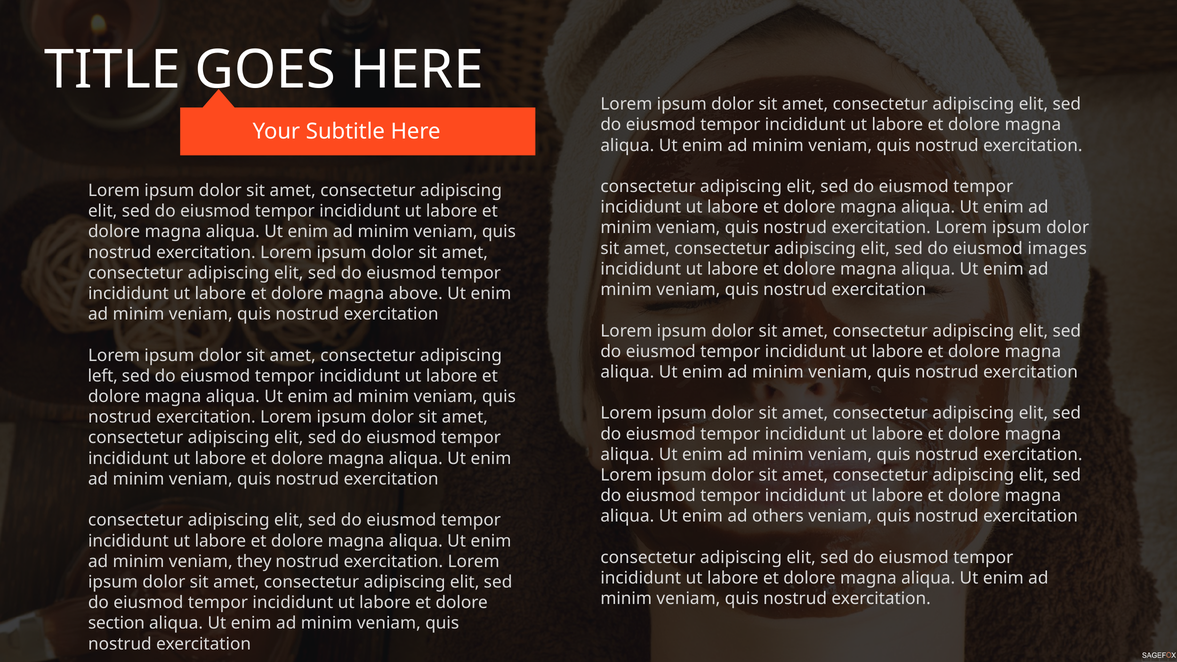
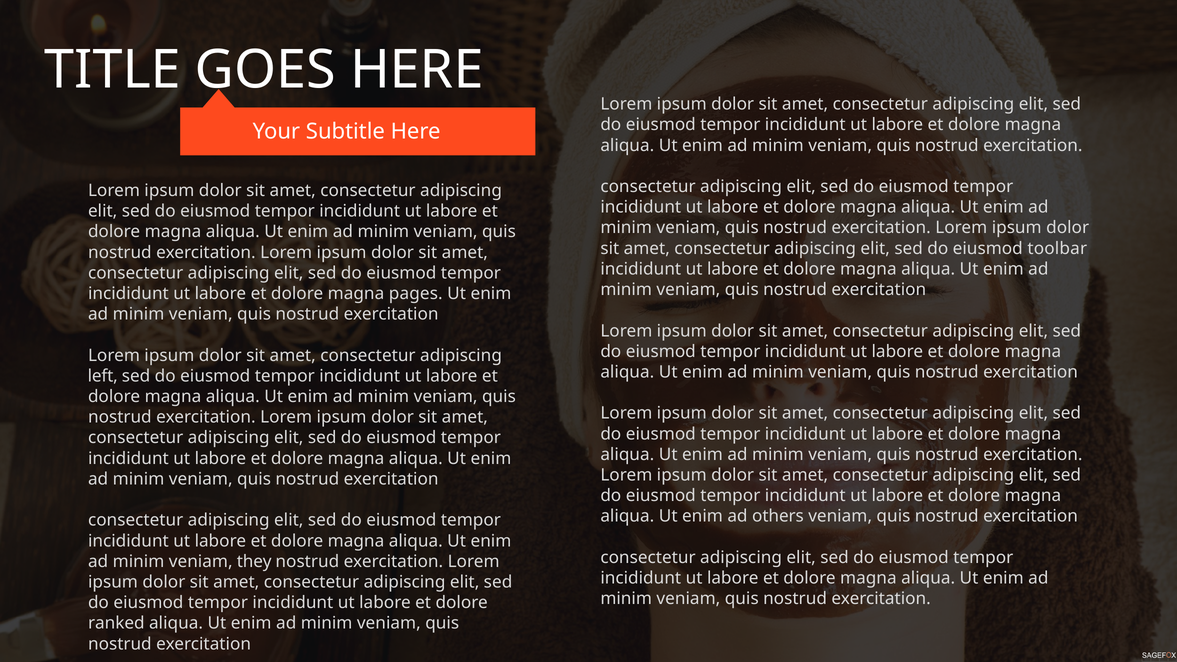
images: images -> toolbar (1057, 248)
above: above -> pages (416, 294)
section: section -> ranked (116, 623)
